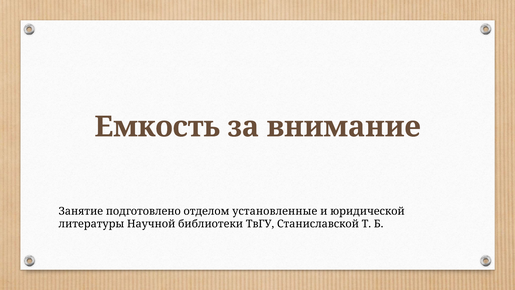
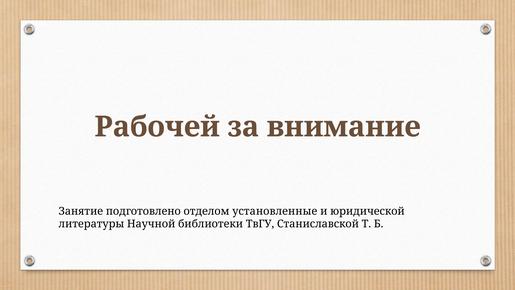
Емкость: Емкость -> Рабочей (157, 127)
